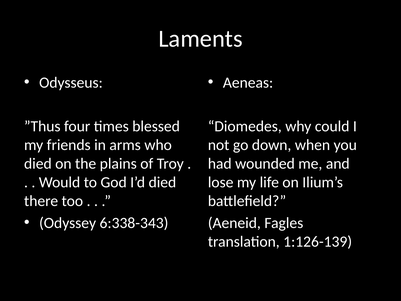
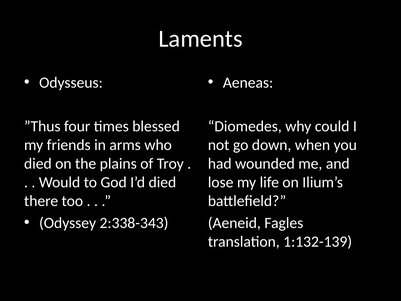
6:338-343: 6:338-343 -> 2:338-343 (134, 223)
1:126-139: 1:126-139 -> 1:132-139 (318, 241)
